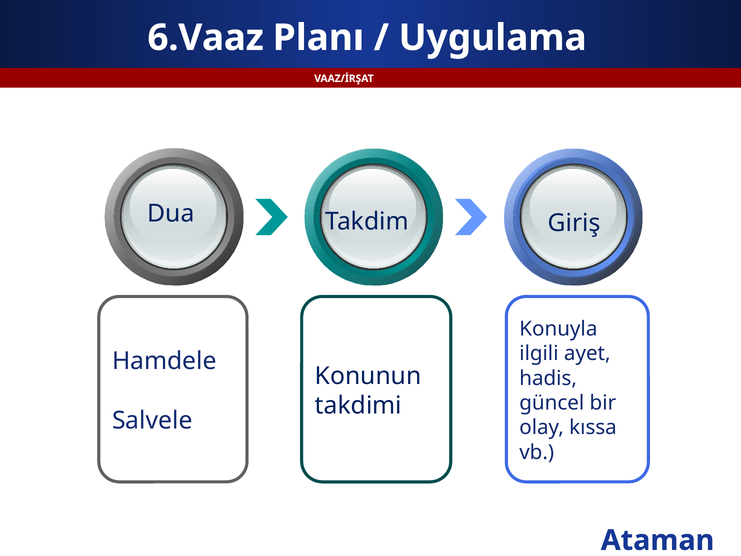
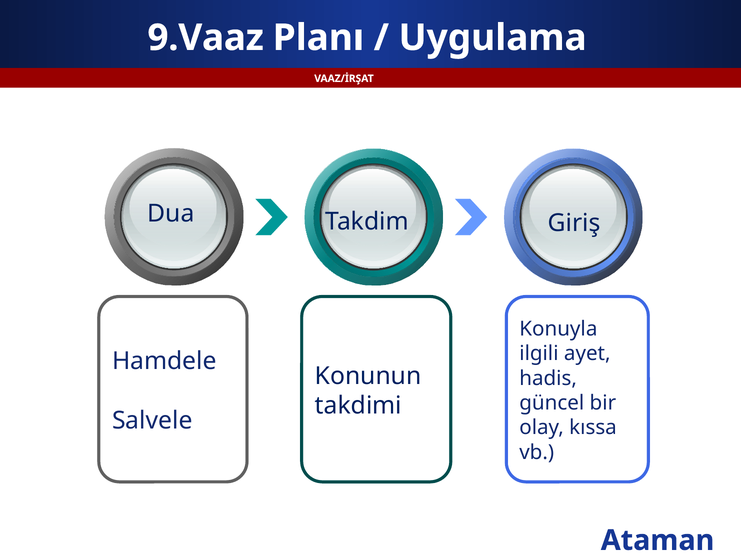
6.Vaaz: 6.Vaaz -> 9.Vaaz (206, 38)
